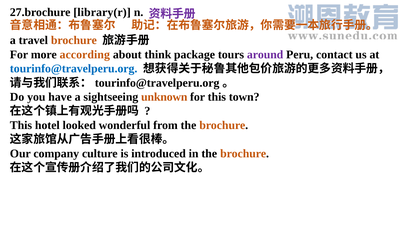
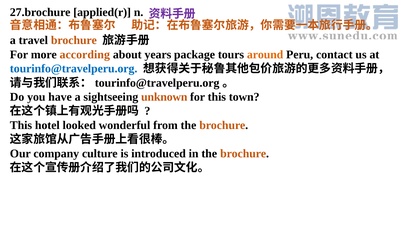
library(r: library(r -> applied(r (102, 12)
think: think -> years (158, 54)
around colour: purple -> orange (265, 54)
